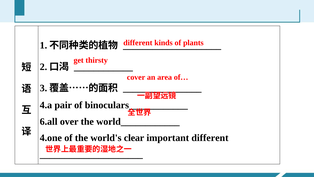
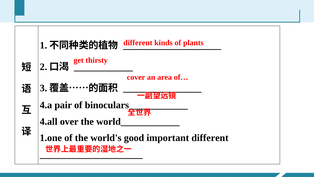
6.all: 6.all -> 4.all (49, 121)
4.one: 4.one -> 1.one (51, 138)
clear: clear -> good (134, 138)
